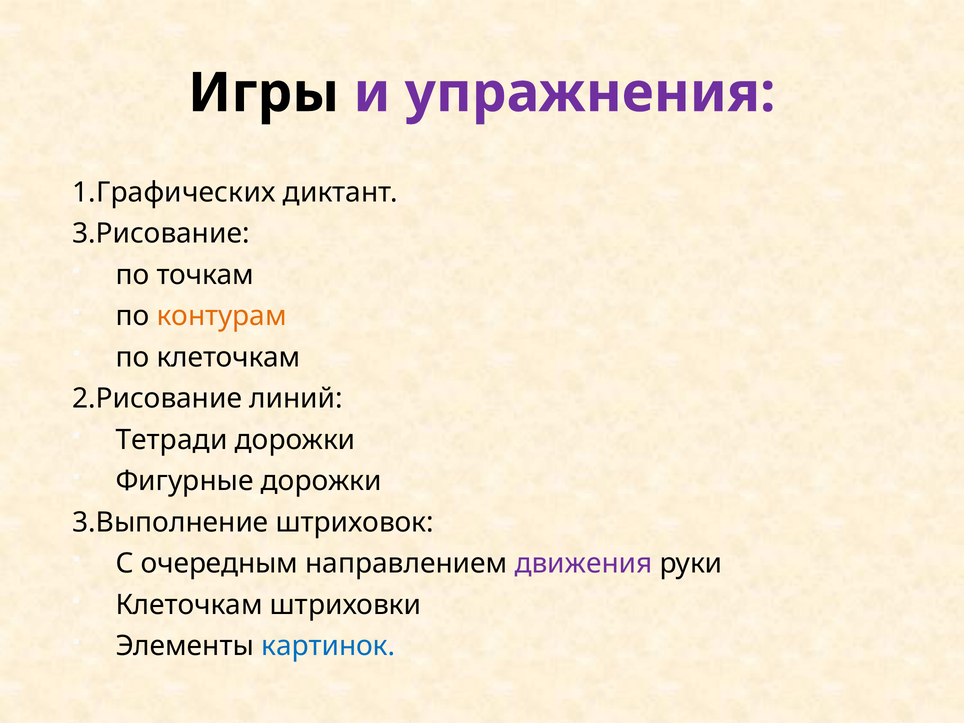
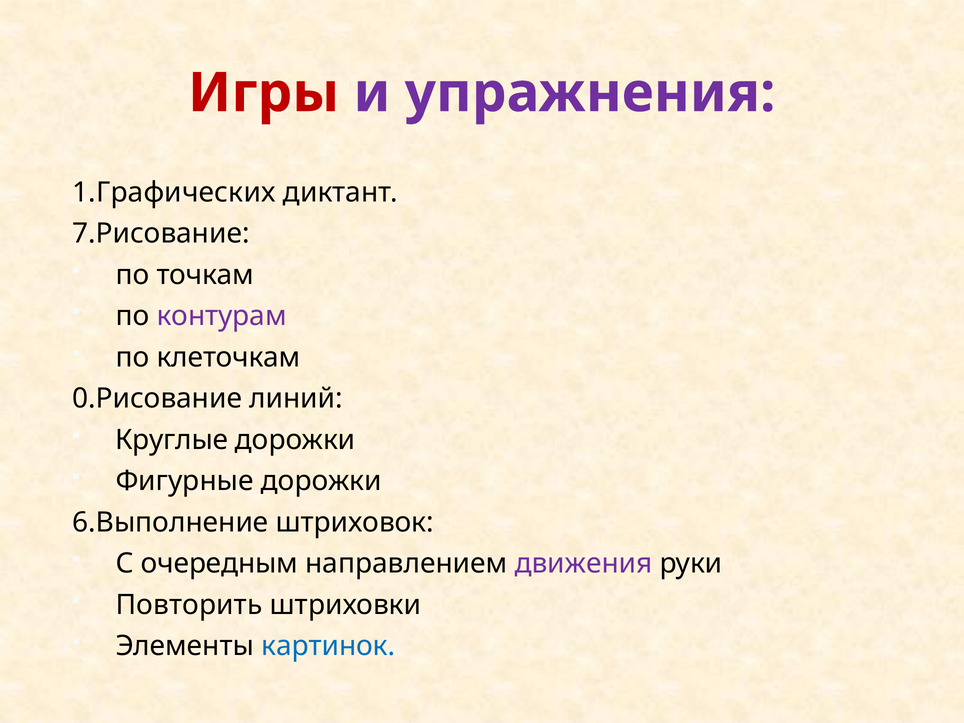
Игры colour: black -> red (264, 93)
3.Рисование: 3.Рисование -> 7.Рисование (161, 234)
контурам colour: orange -> purple (222, 316)
2.Рисование: 2.Рисование -> 0.Рисование (157, 399)
Тетради: Тетради -> Круглые (172, 440)
3.Выполнение: 3.Выполнение -> 6.Выполнение (170, 522)
Клеточкам: Клеточкам -> Повторить (189, 605)
